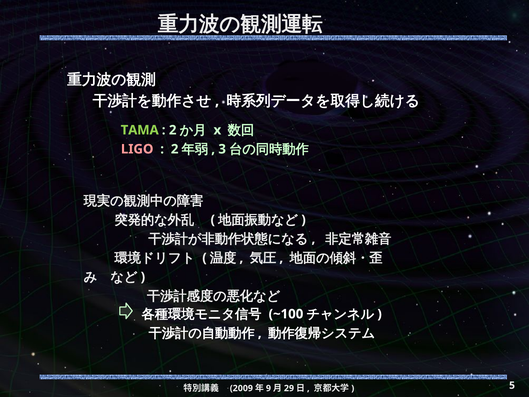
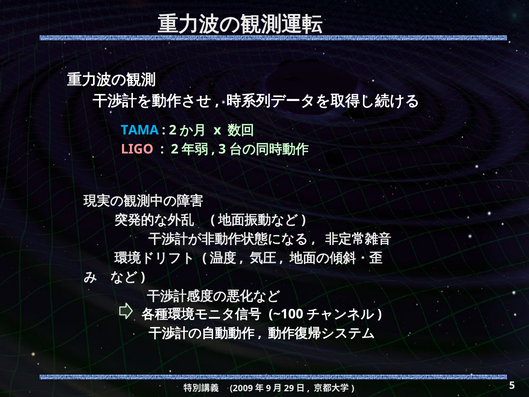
TAMA colour: light green -> light blue (140, 130)
